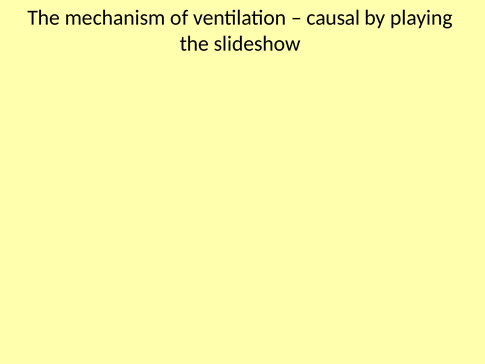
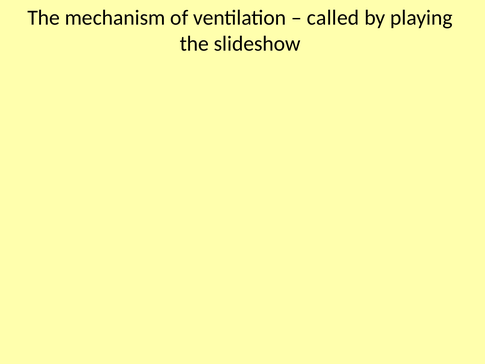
causal: causal -> called (333, 18)
